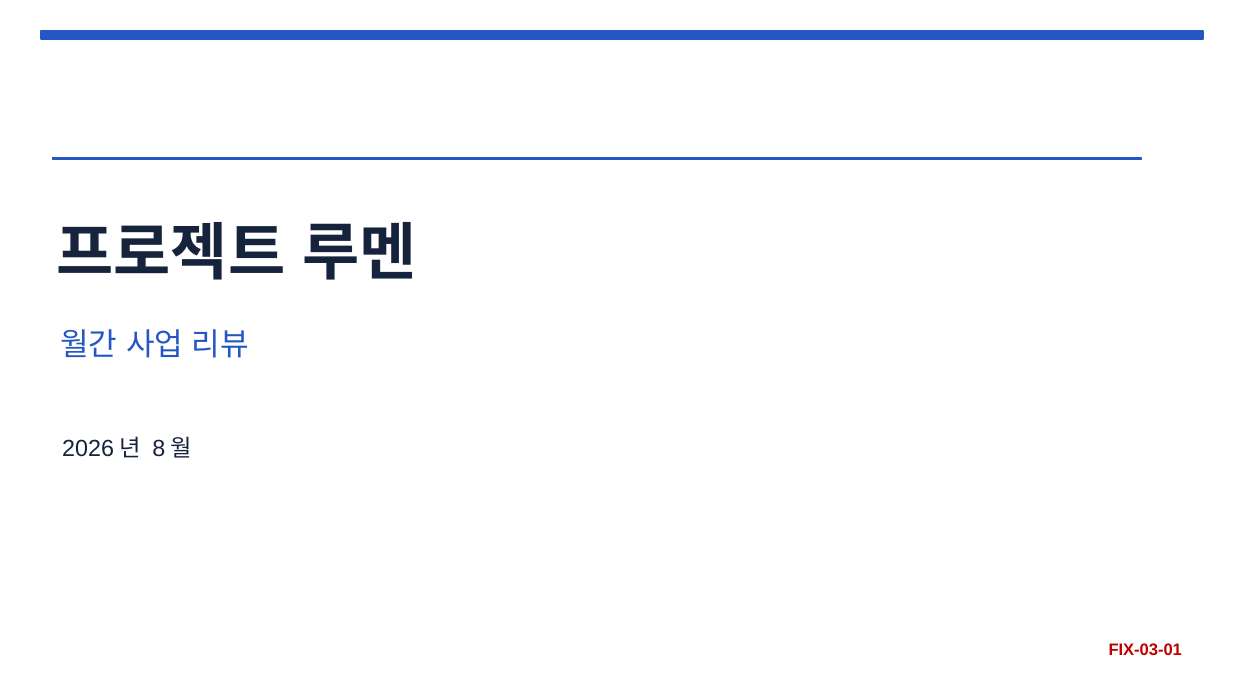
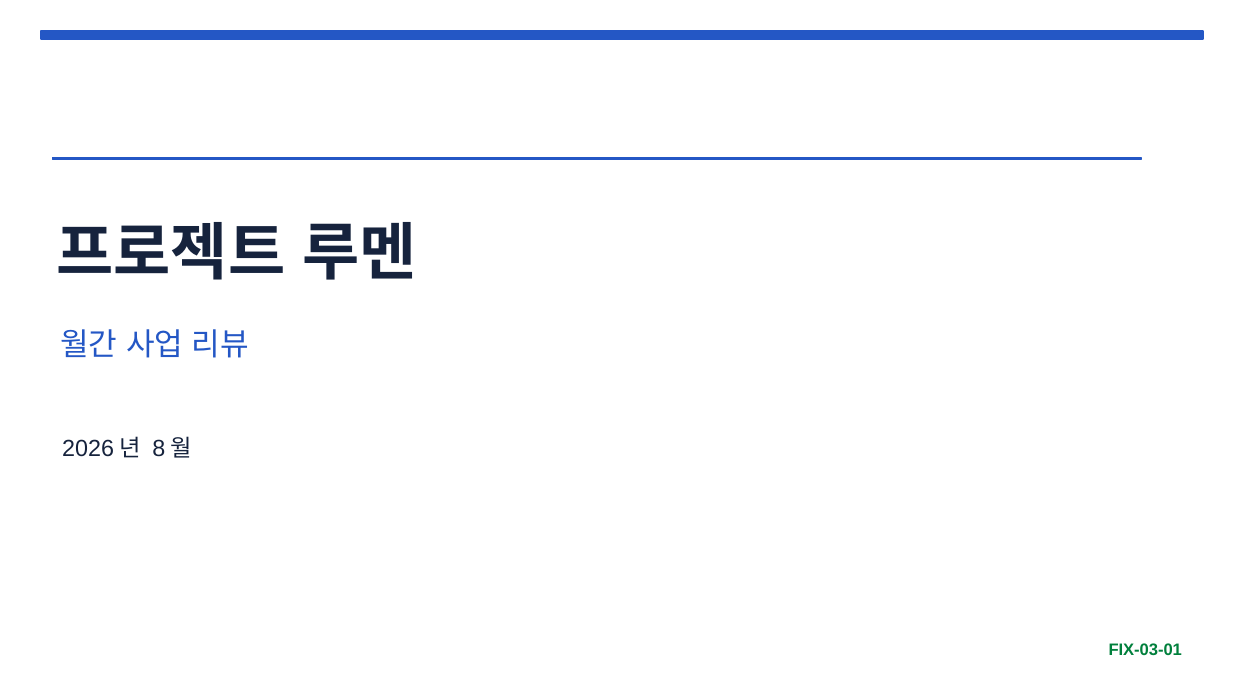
FIX-03-01 colour: red -> green (1145, 649)
